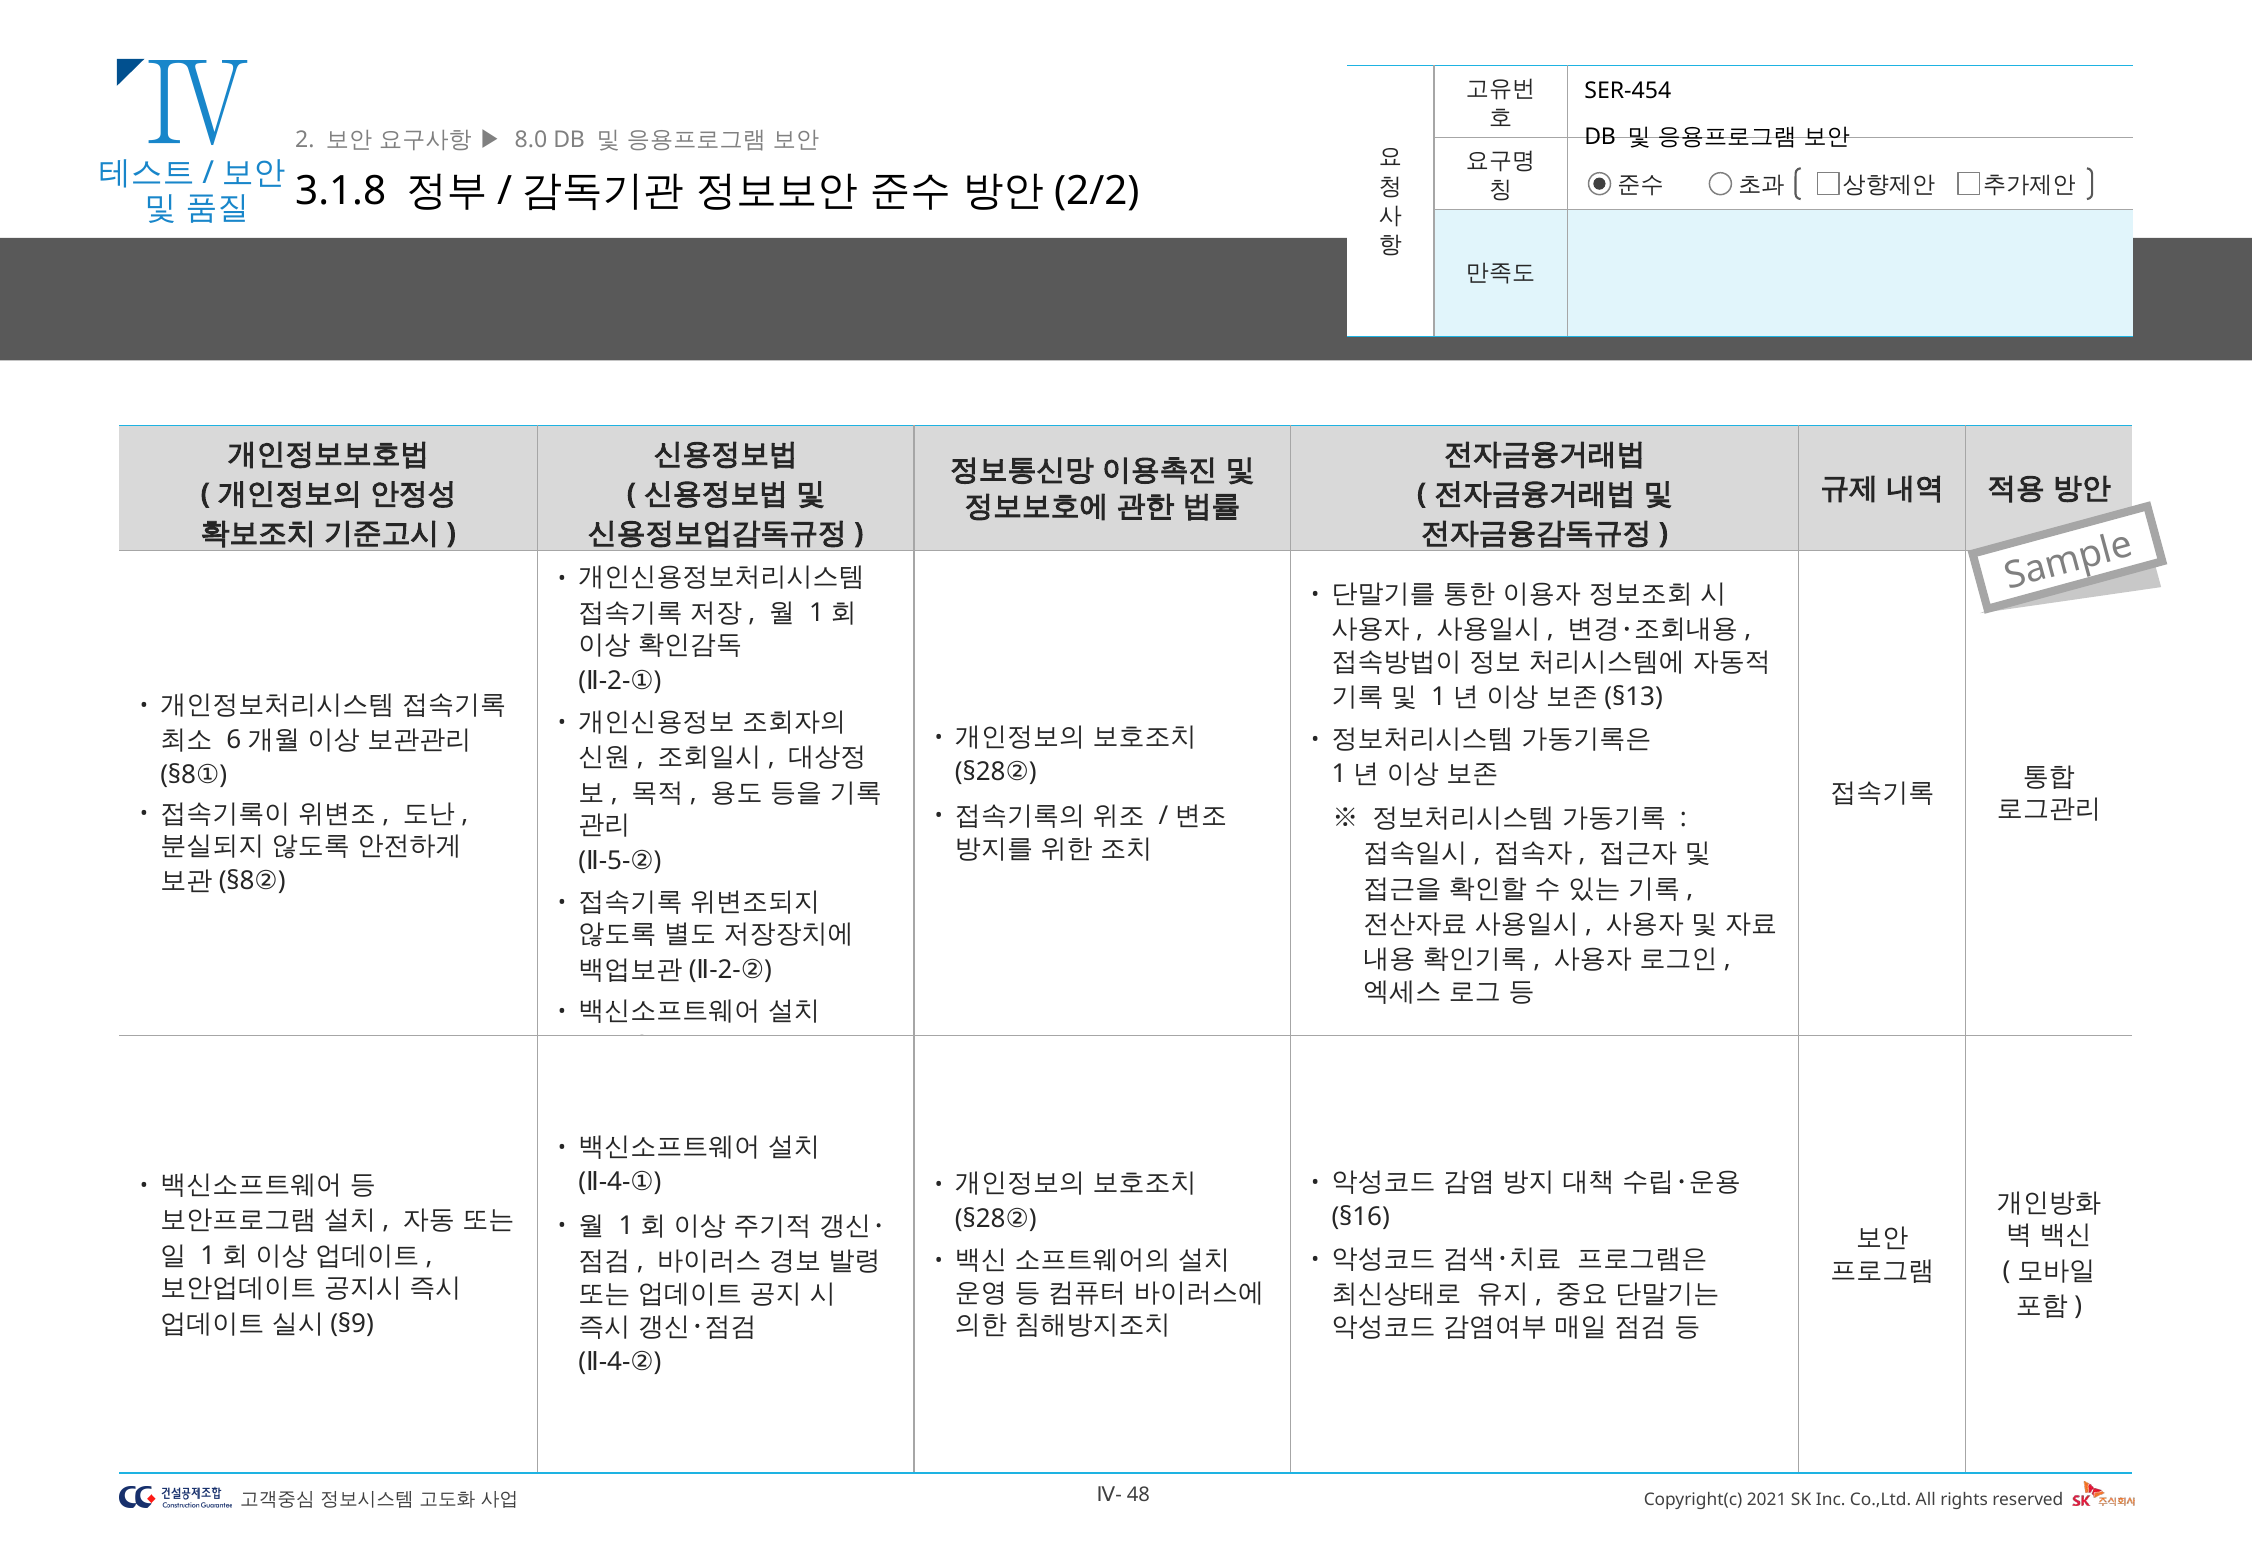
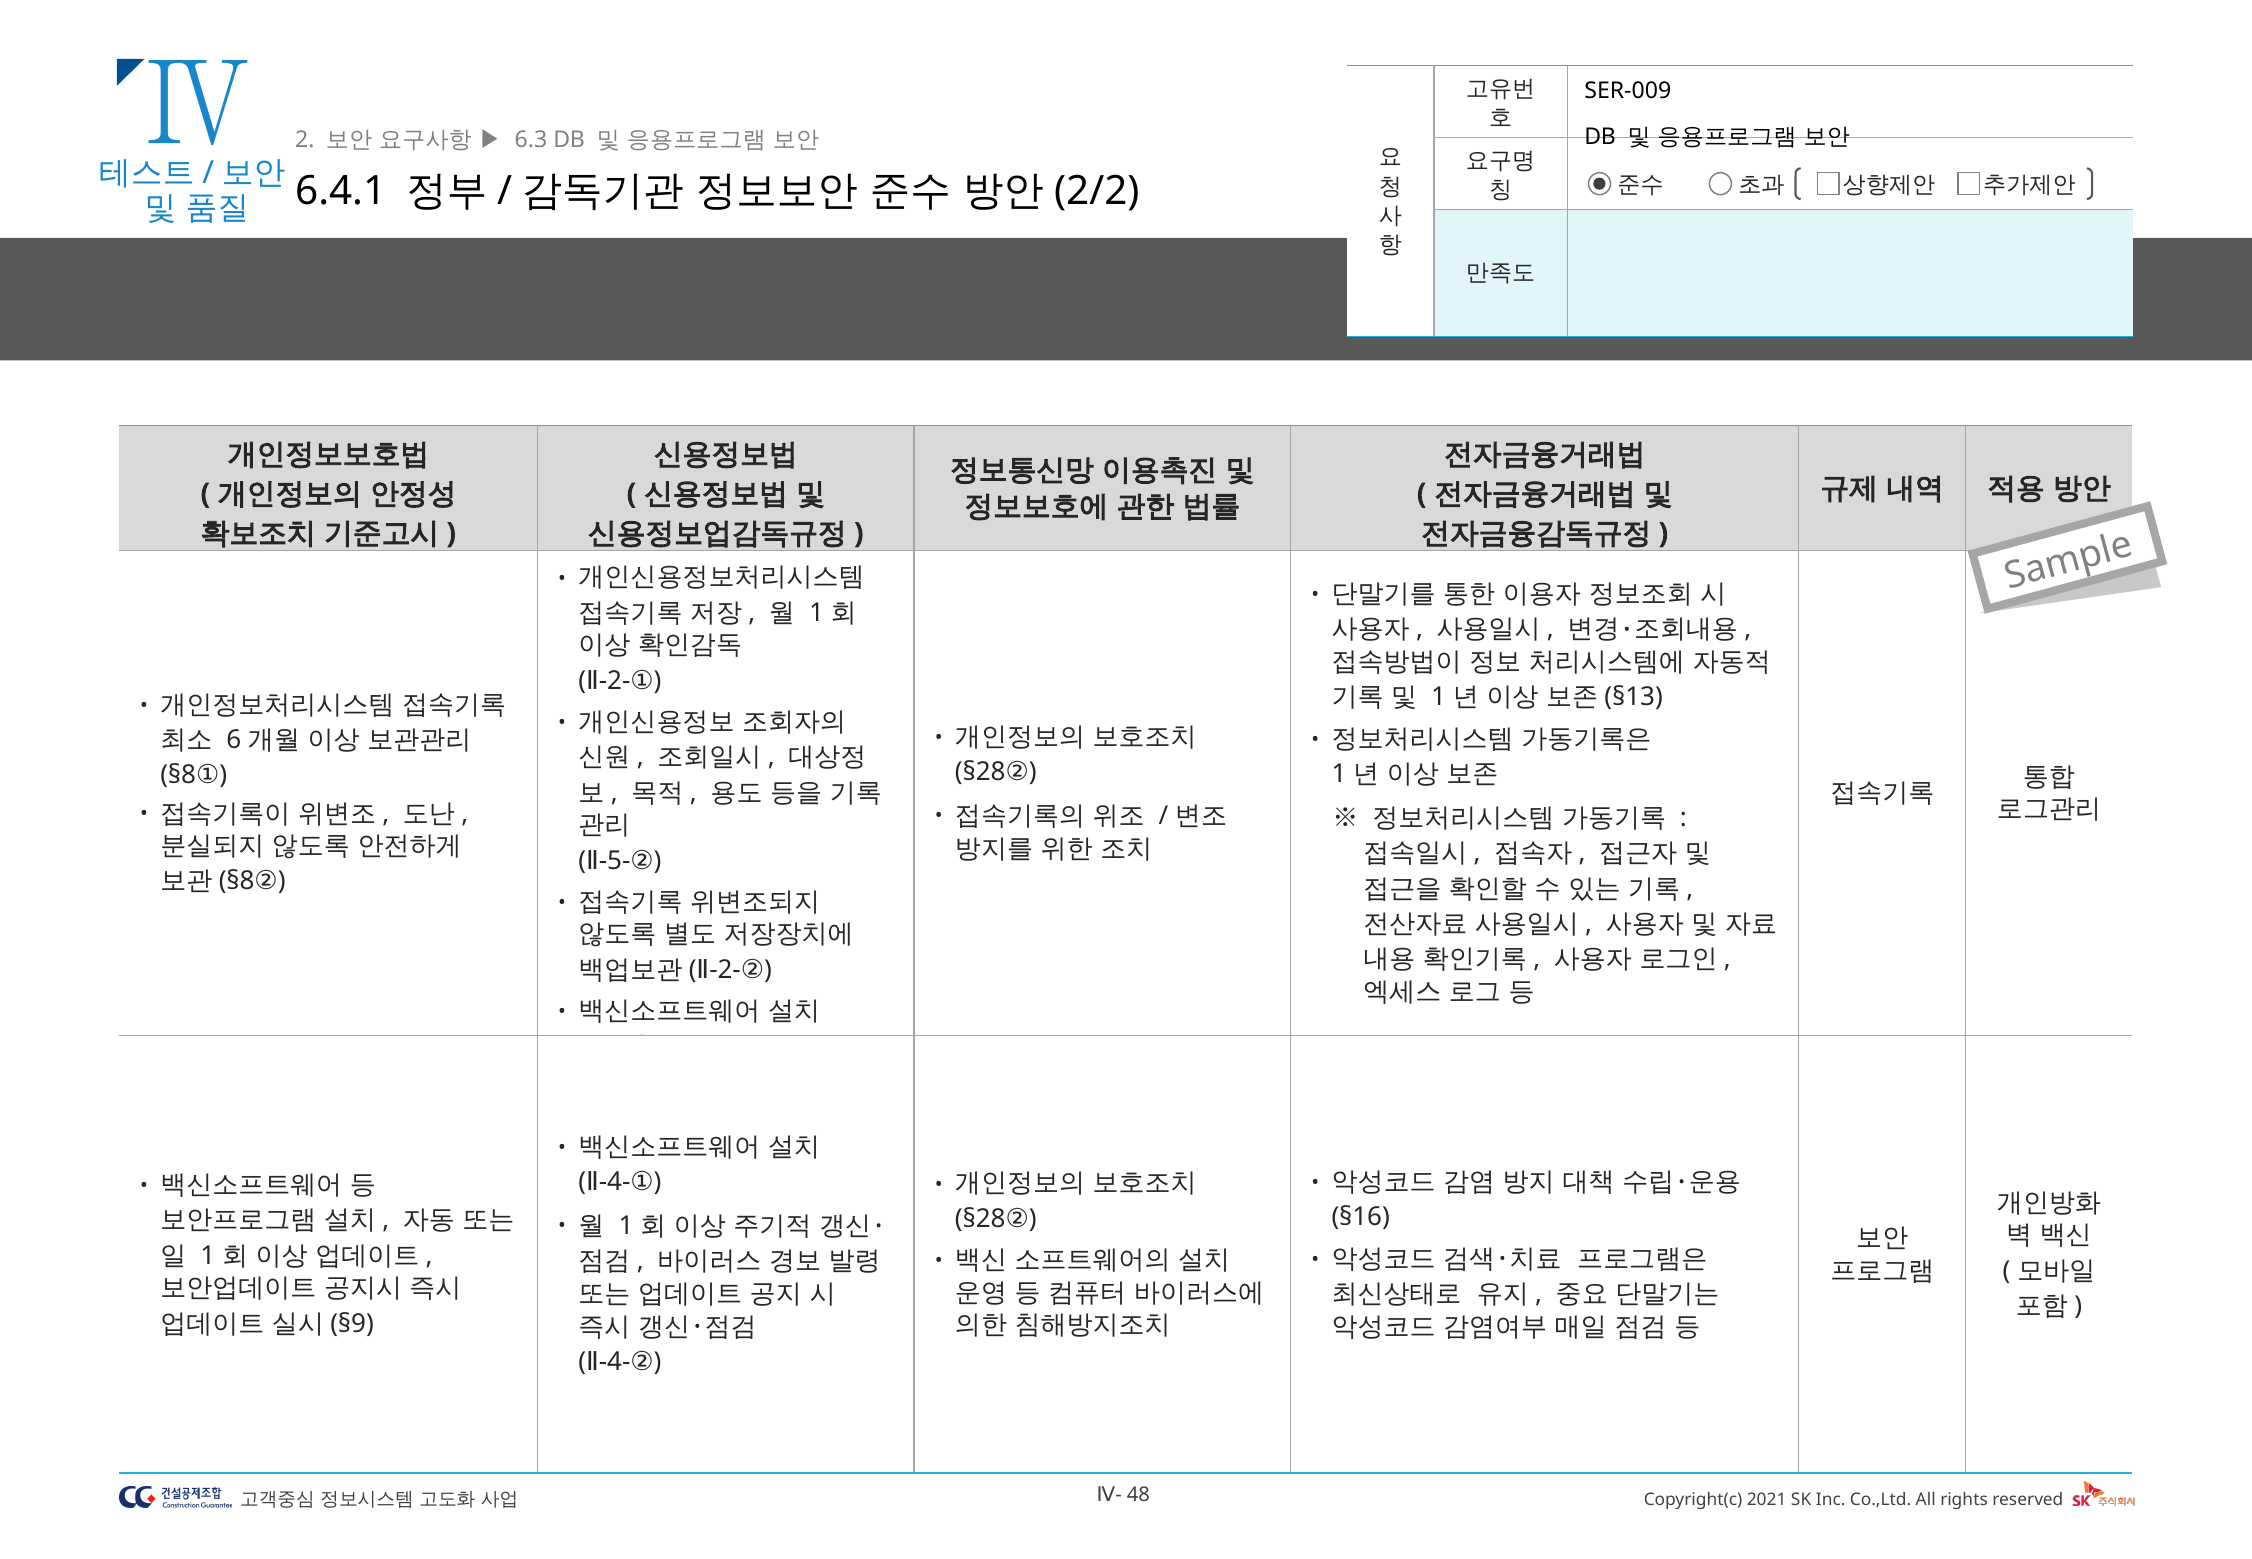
SER-454: SER-454 -> SER-009 (1628, 90)
8.0: 8.0 -> 6.3 (531, 140)
3.1.8: 3.1.8 -> 6.4.1 (341, 191)
